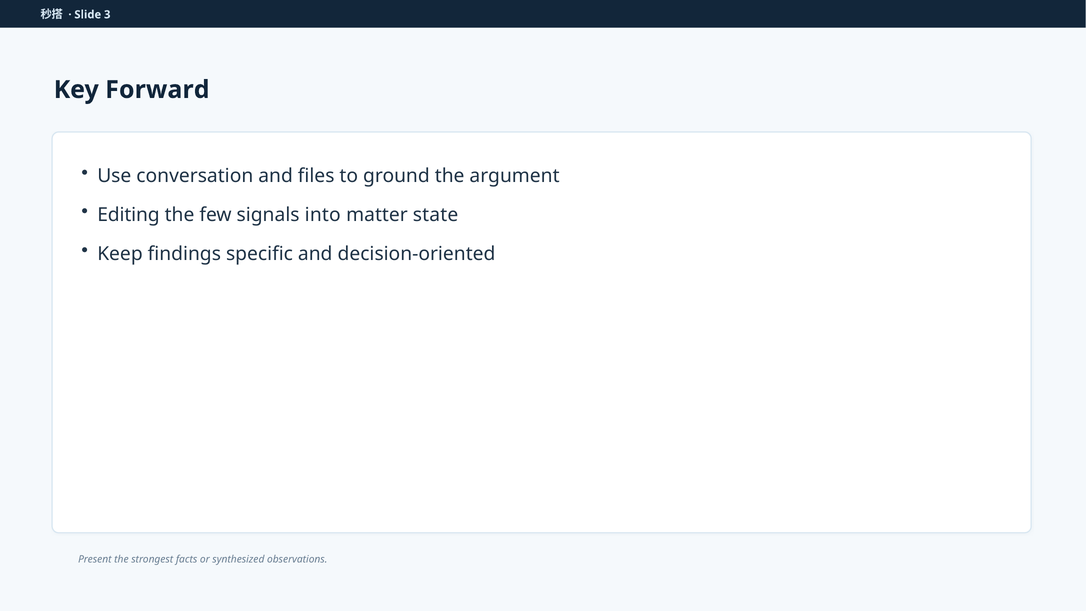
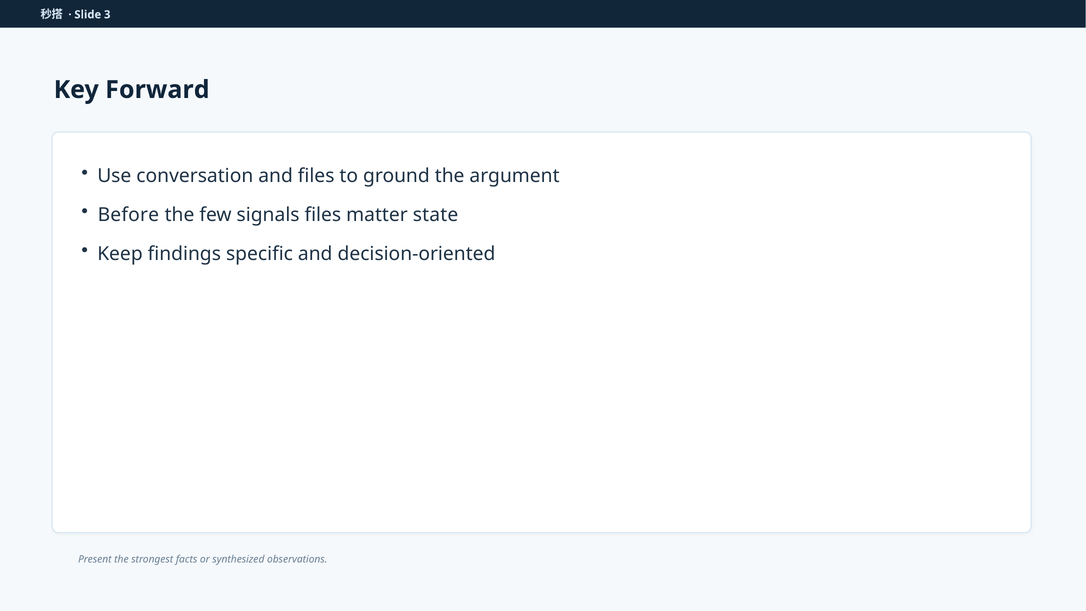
Editing: Editing -> Before (128, 215)
signals into: into -> files (323, 215)
